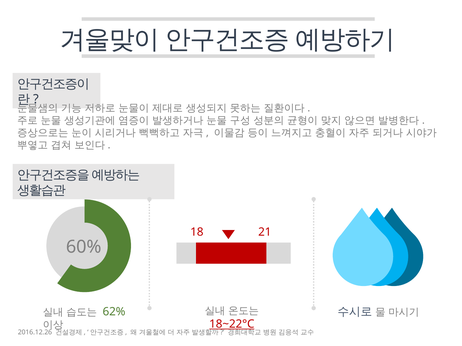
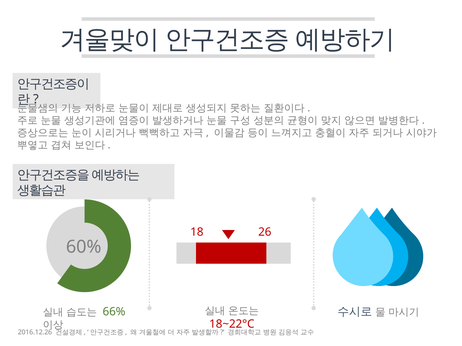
21: 21 -> 26 (265, 232)
62%: 62% -> 66% (114, 312)
18~22°C underline: present -> none (232, 324)
